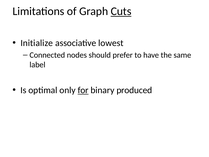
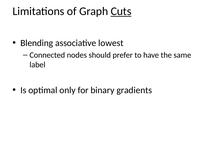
Initialize: Initialize -> Blending (37, 43)
for underline: present -> none (83, 90)
produced: produced -> gradients (134, 90)
